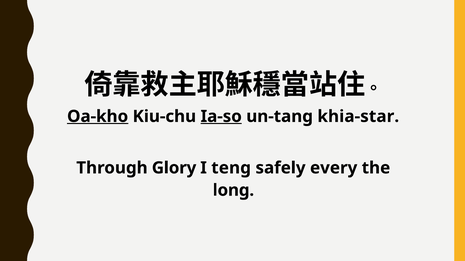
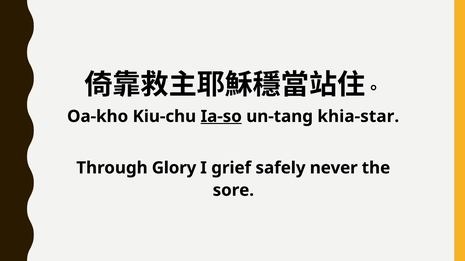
Oa-kho underline: present -> none (98, 117)
teng: teng -> grief (231, 168)
every: every -> never (334, 168)
long: long -> sore (233, 191)
